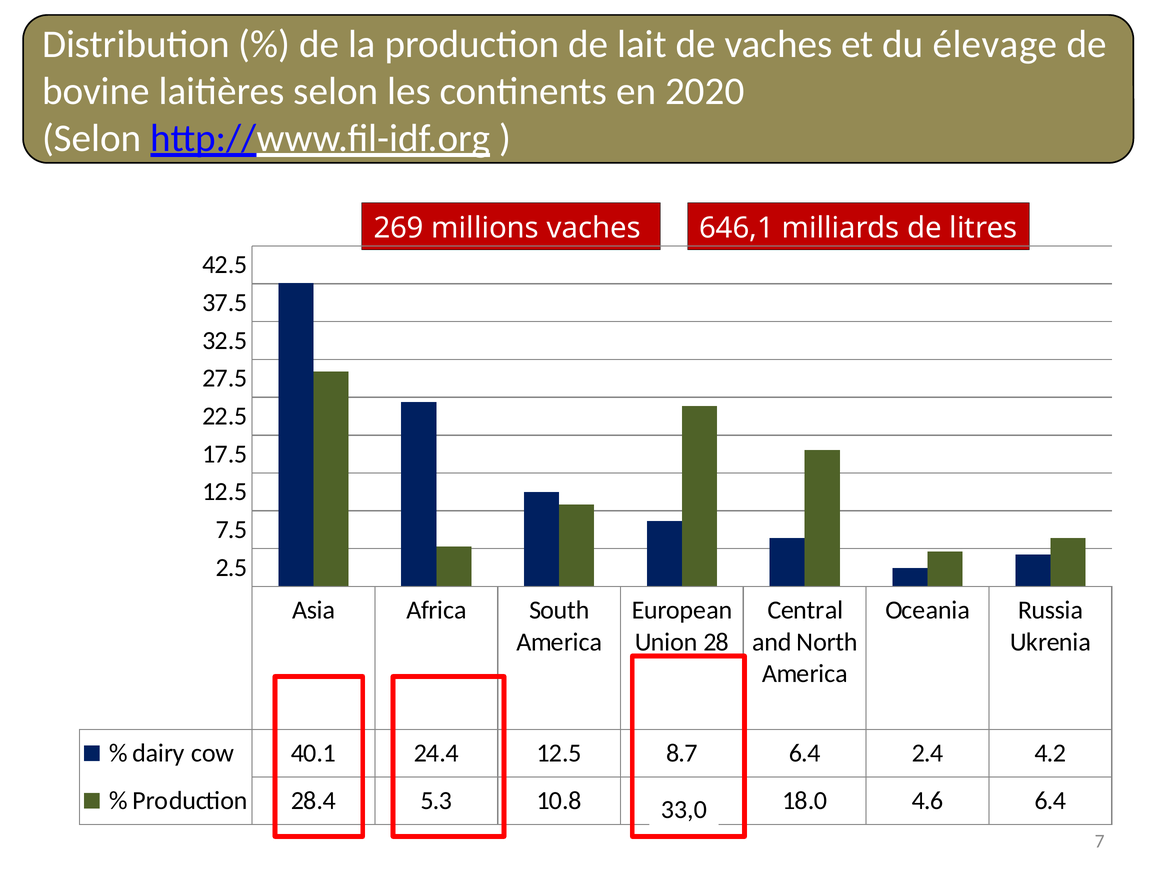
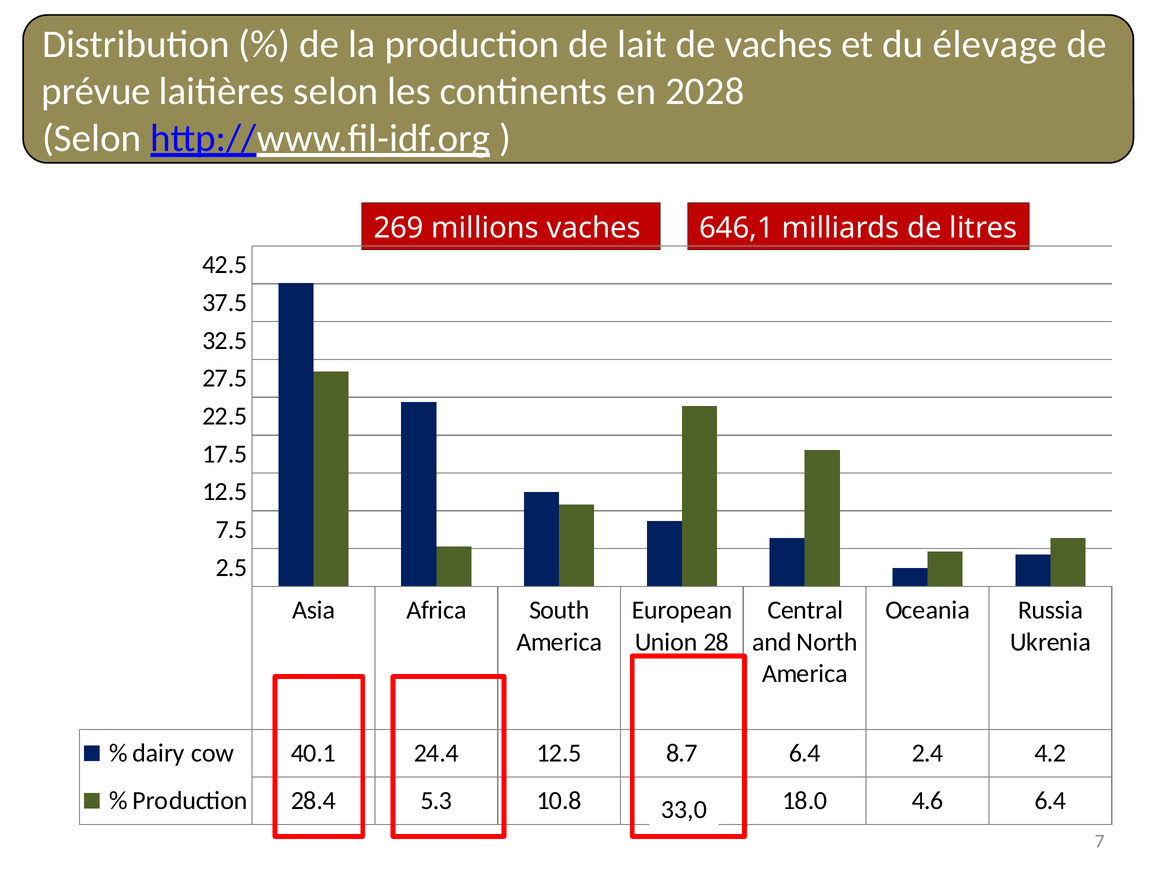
bovine: bovine -> prévue (96, 91)
2020: 2020 -> 2028 (705, 91)
